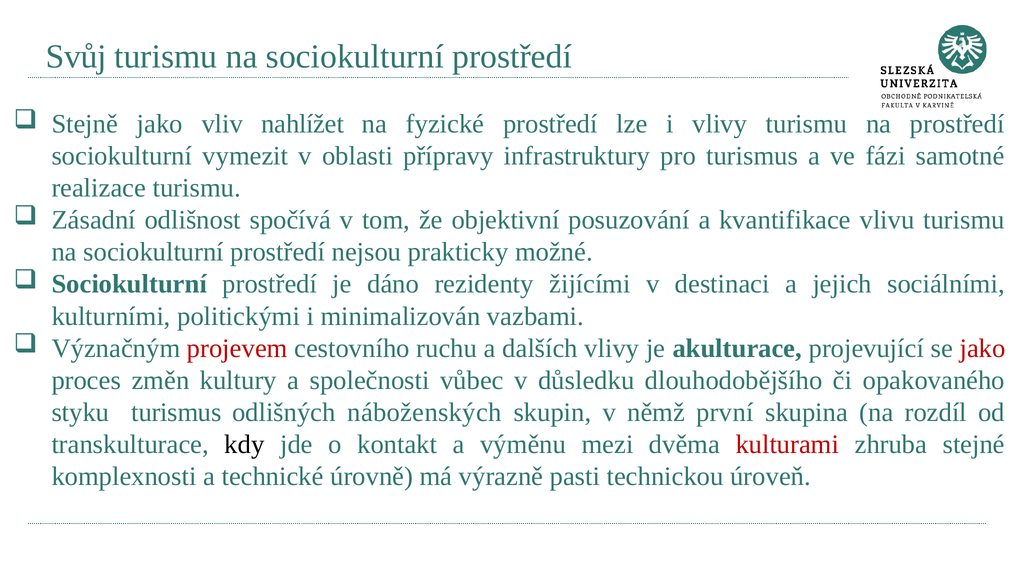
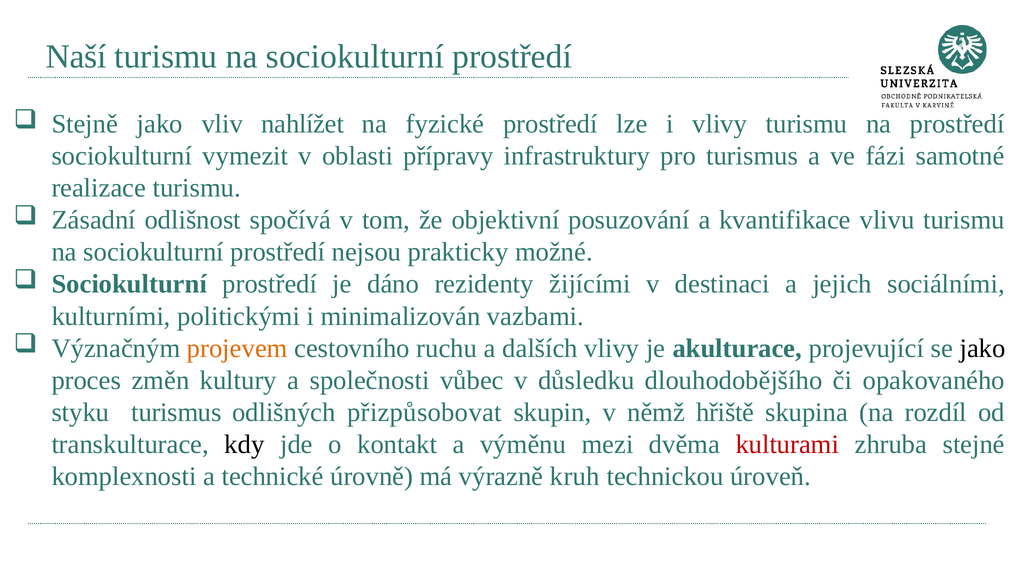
Svůj: Svůj -> Naší (76, 57)
projevem colour: red -> orange (237, 348)
jako colour: red -> black (983, 348)
náboženských: náboženských -> přizpůsobovat (424, 412)
první: první -> hřiště (725, 412)
pasti: pasti -> kruh (575, 477)
